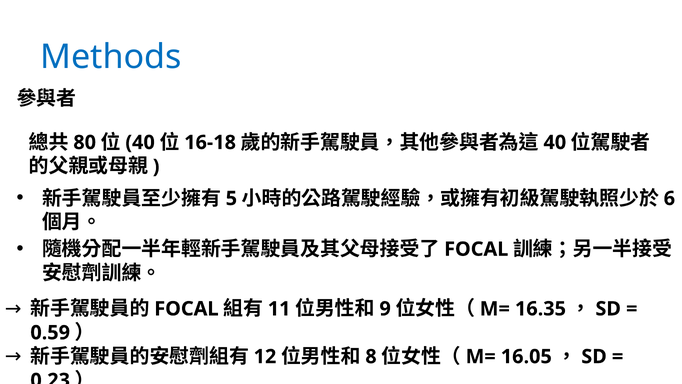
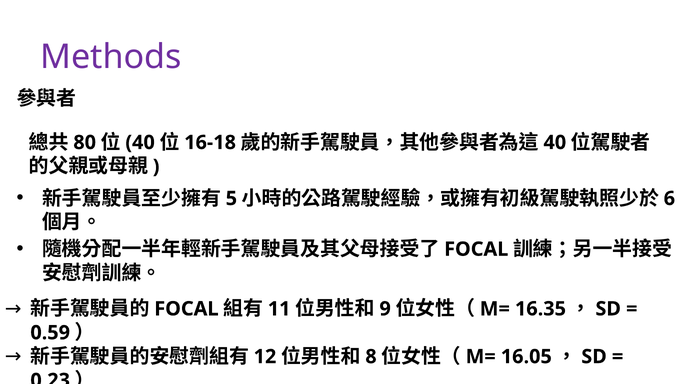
Methods colour: blue -> purple (111, 57)
